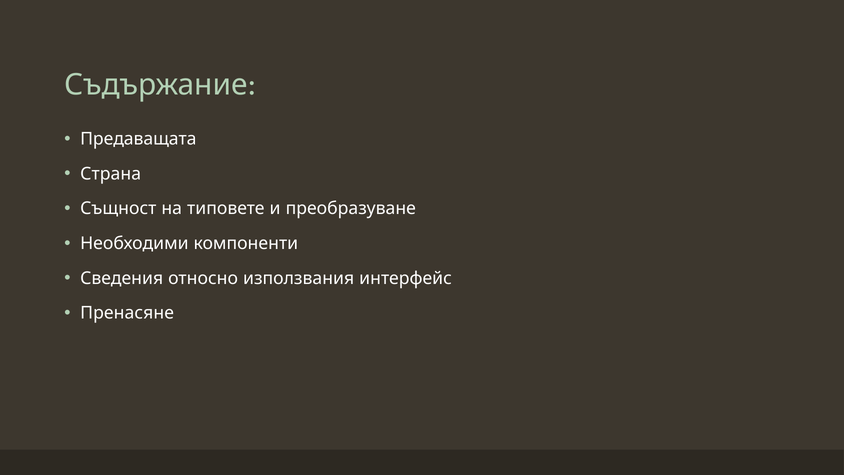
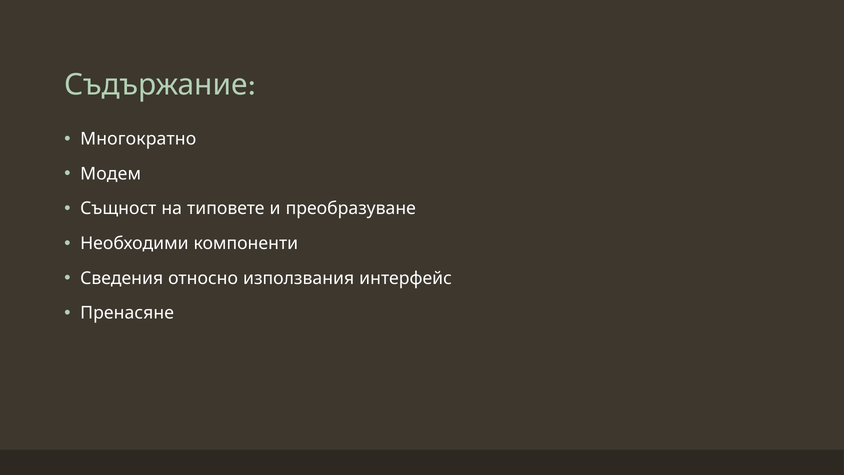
Предаващата: Предаващата -> Многократно (138, 139)
Страна: Страна -> Модем (111, 174)
